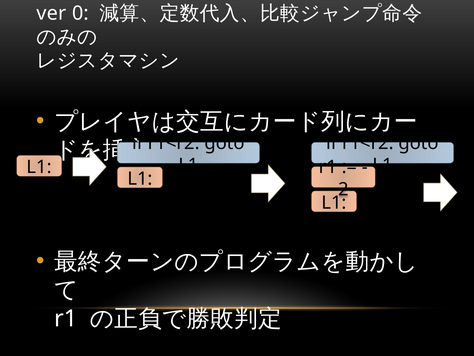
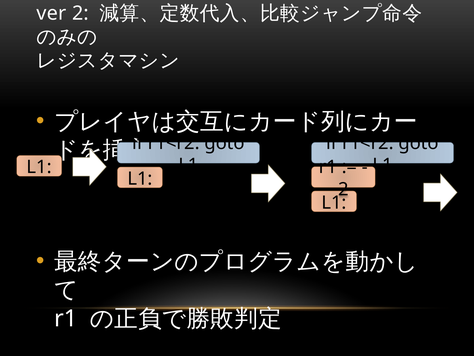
ver 0: 0 -> 2 (80, 13)
